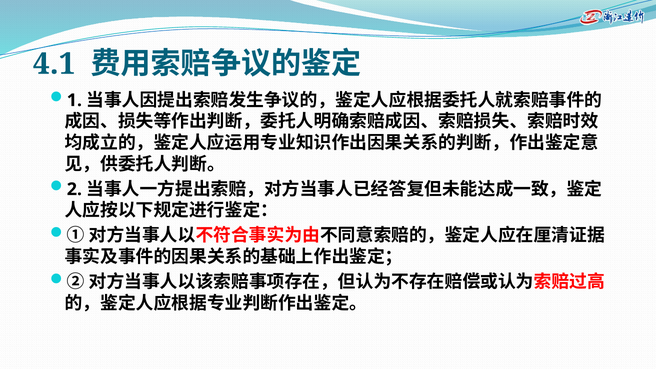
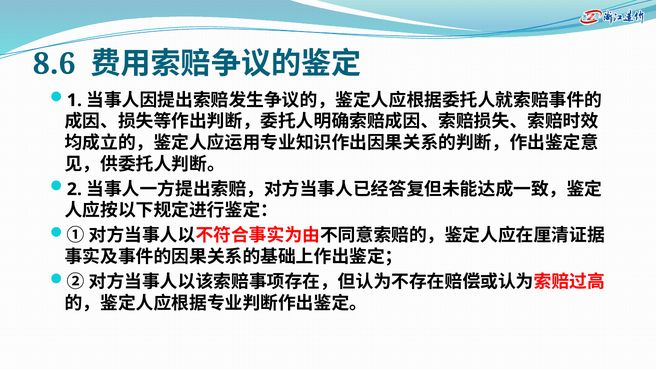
4.1: 4.1 -> 8.6 (54, 64)
